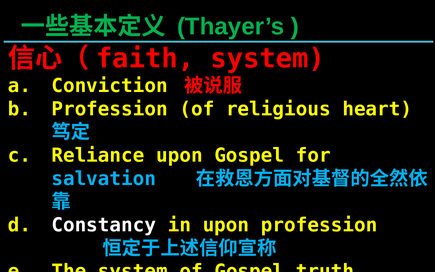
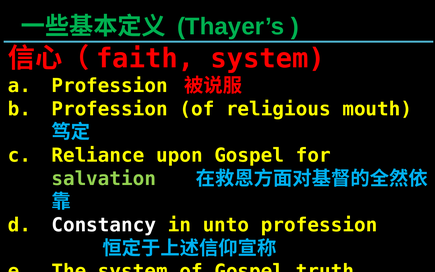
Conviction: Conviction -> Profession (110, 86)
heart: heart -> mouth (377, 109)
salvation colour: light blue -> light green (104, 179)
in upon: upon -> unto (226, 225)
